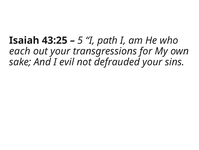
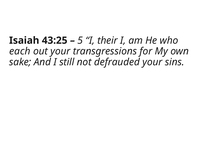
path: path -> their (107, 40)
evil: evil -> still (67, 62)
